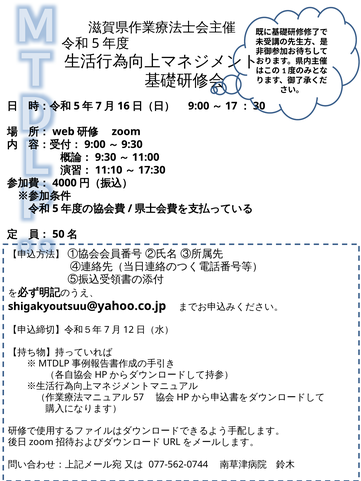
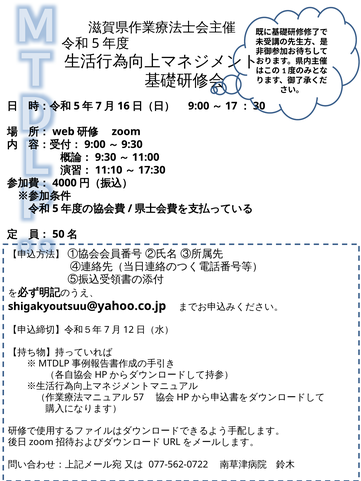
077‐562‐0744: 077‐562‐0744 -> 077‐562‐0722 (178, 465)
